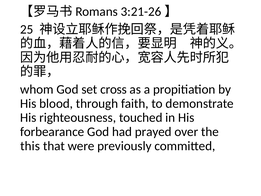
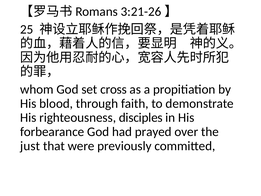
touched: touched -> disciples (141, 118)
this: this -> just (30, 146)
